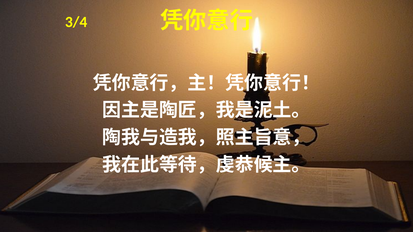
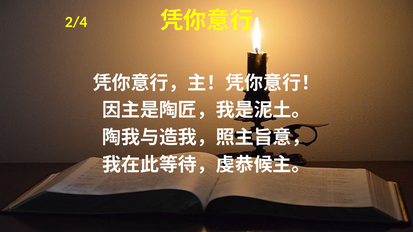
3/4: 3/4 -> 2/4 (76, 22)
